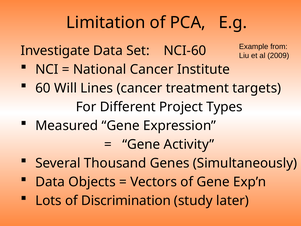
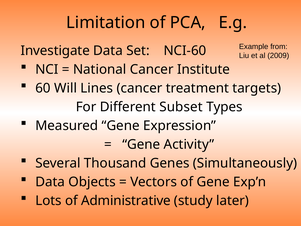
Project: Project -> Subset (181, 107)
Discrimination: Discrimination -> Administrative (126, 200)
